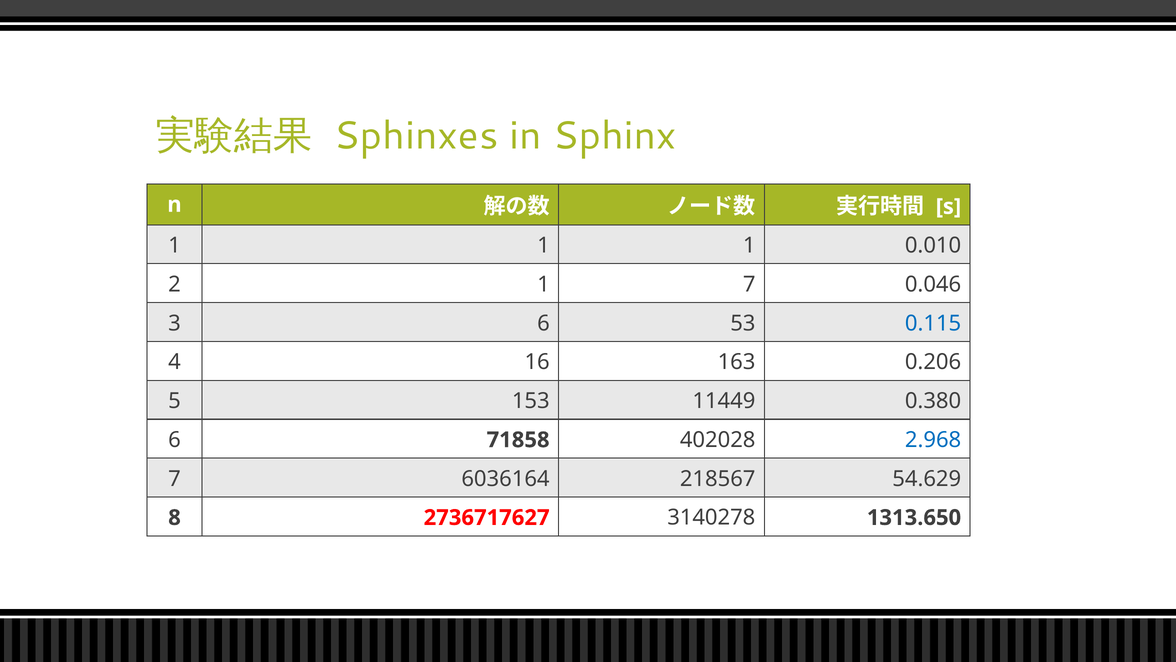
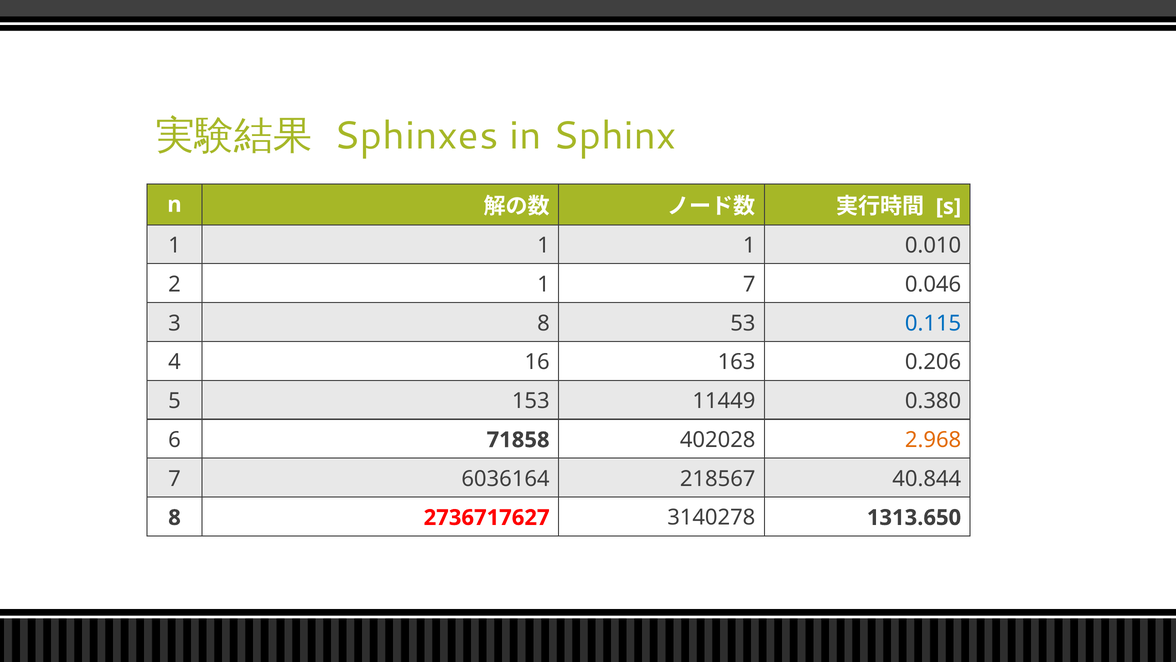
3 6: 6 -> 8 (543, 323)
2.968 colour: blue -> orange (933, 440)
54.629: 54.629 -> 40.844 (927, 479)
